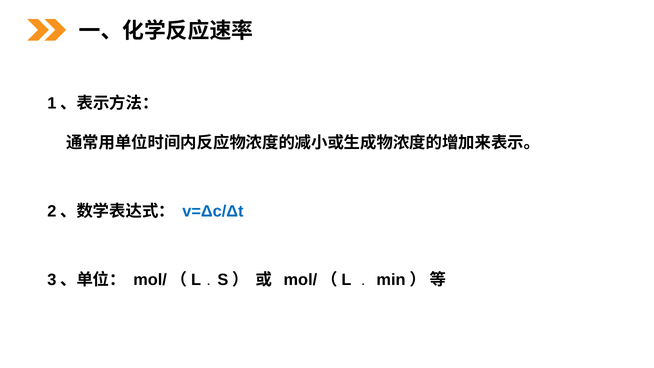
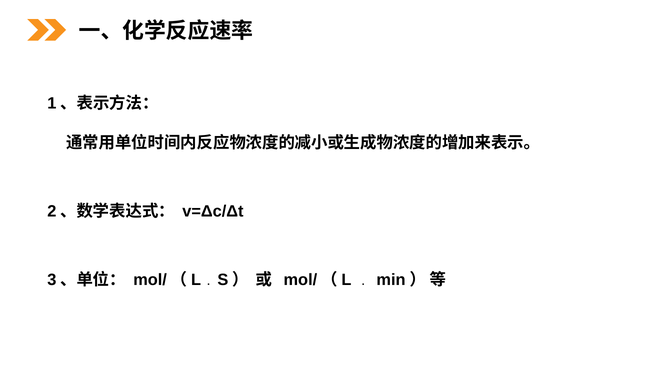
v=Δc/Δt colour: blue -> black (213, 211)
